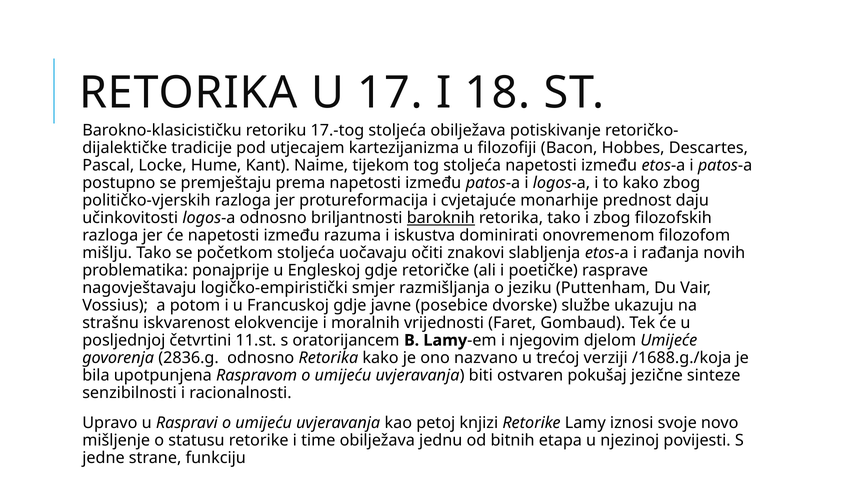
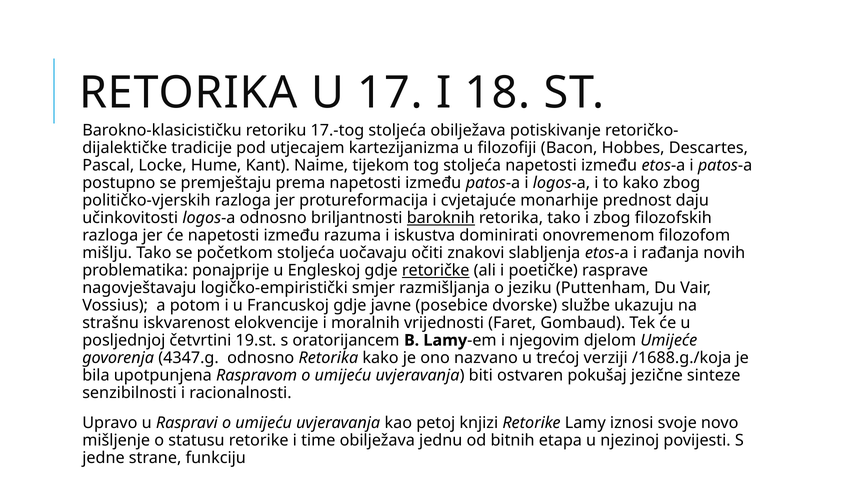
retoričke underline: none -> present (436, 270)
11.st: 11.st -> 19.st (256, 340)
2836.g: 2836.g -> 4347.g (189, 358)
